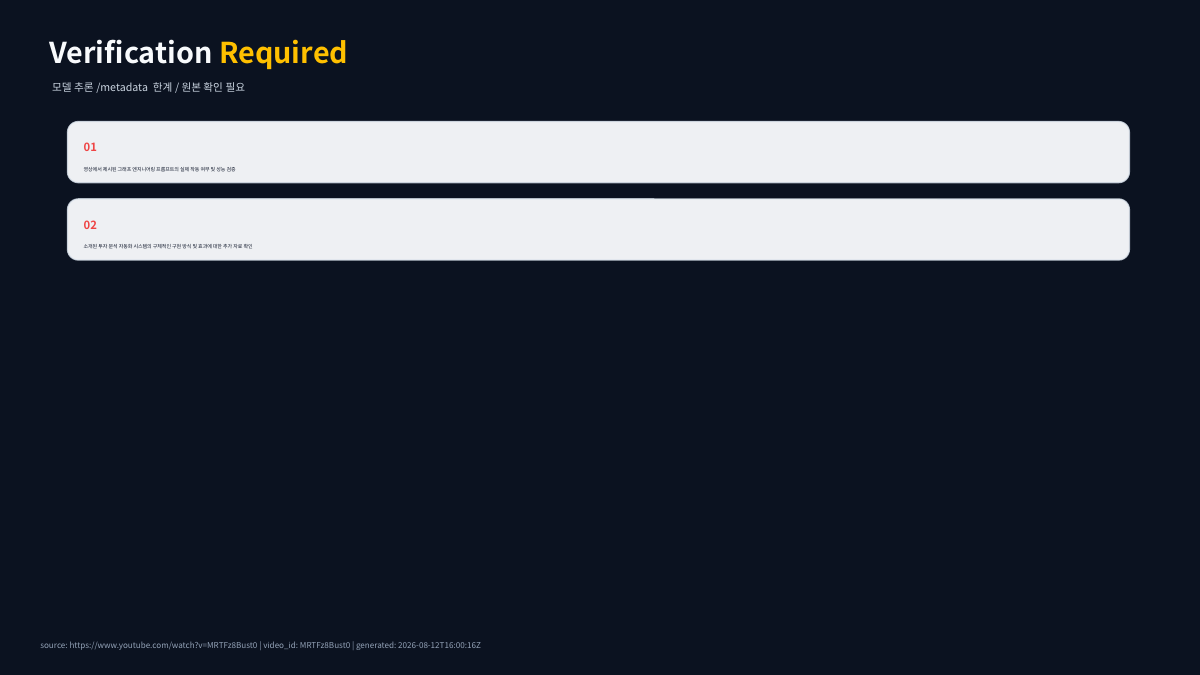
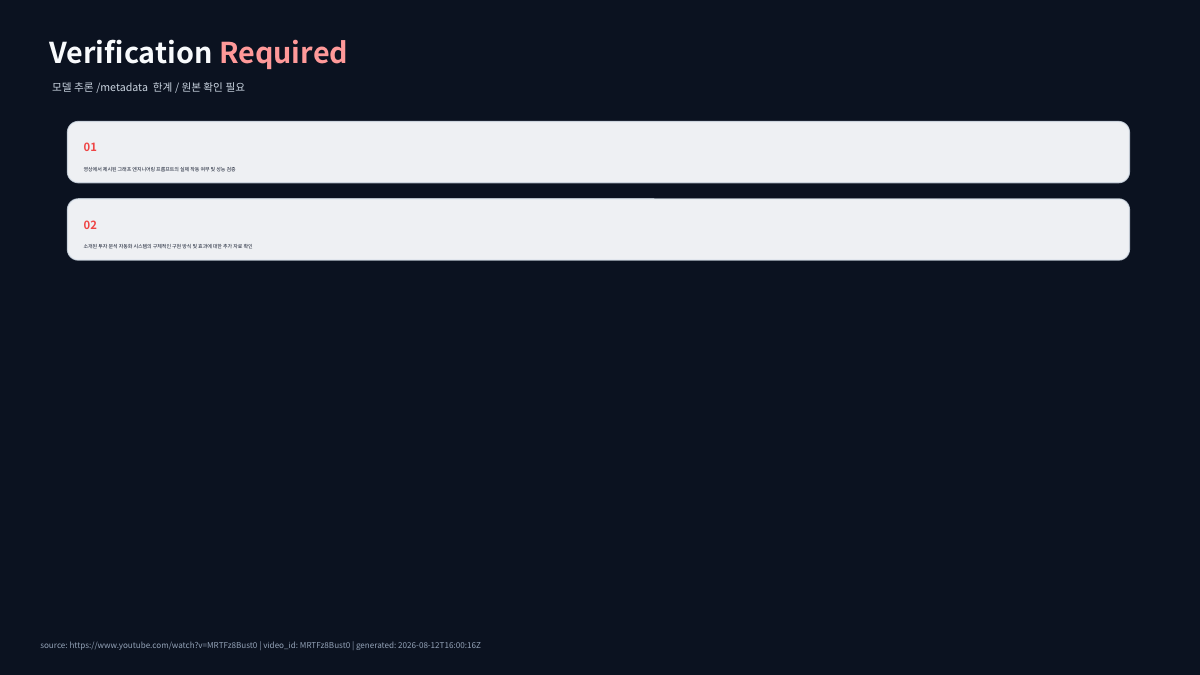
Required colour: yellow -> pink (284, 54)
